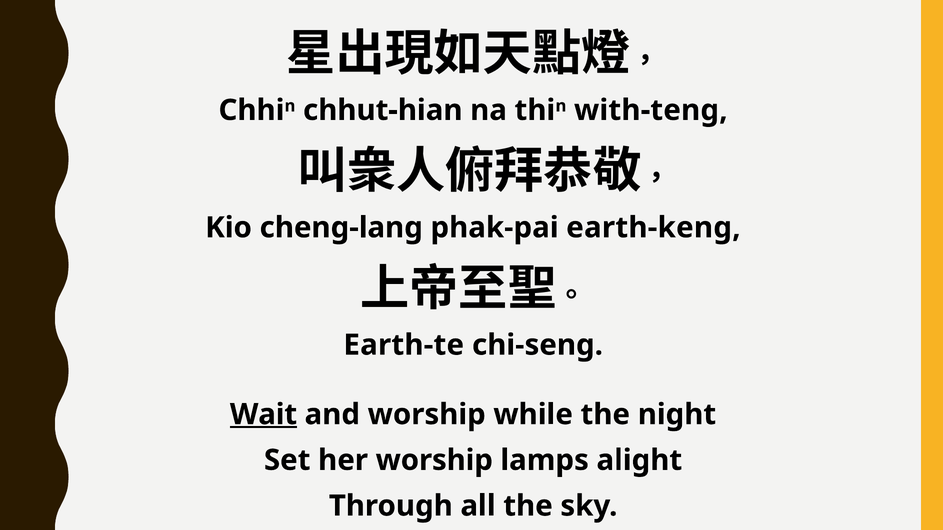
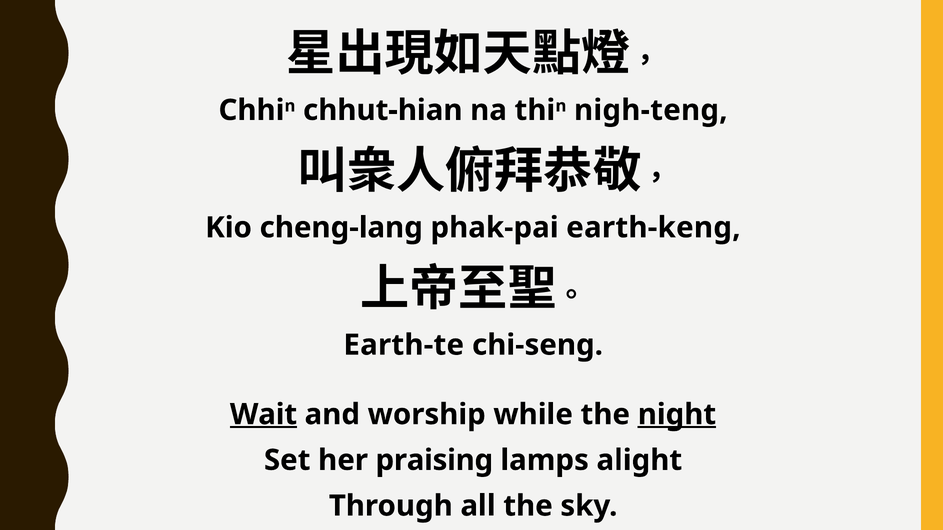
with-teng: with-teng -> nigh-teng (651, 110)
night underline: none -> present (677, 415)
her worship: worship -> praising (434, 461)
